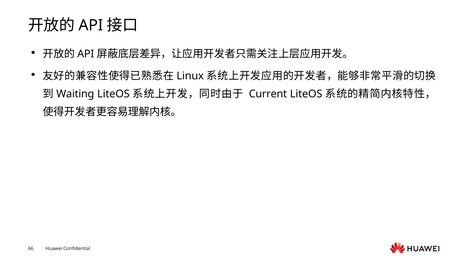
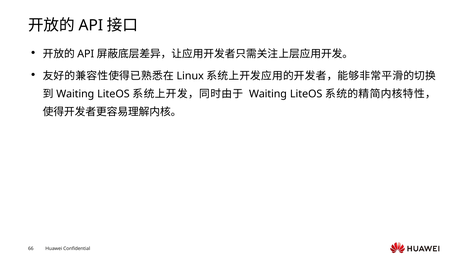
Current: Current -> Waiting (268, 94)
